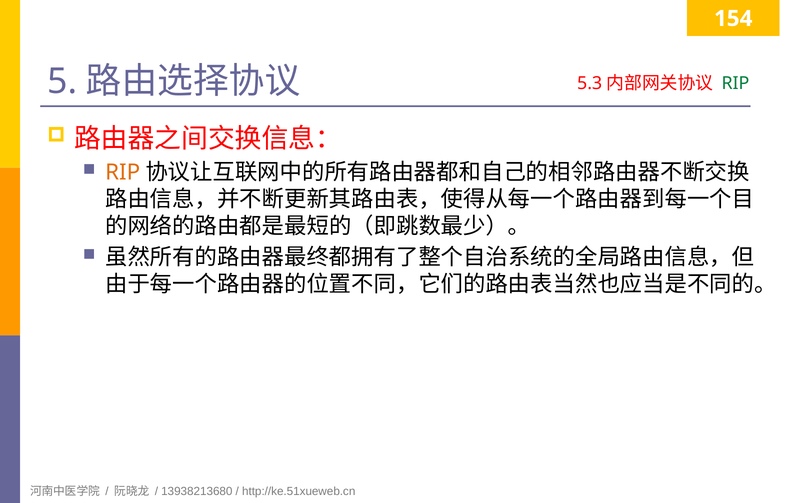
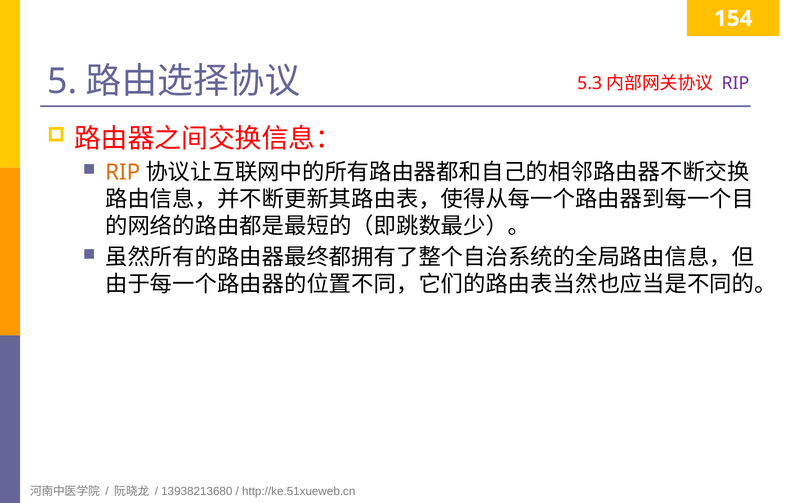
RIP colour: green -> purple (735, 83)
